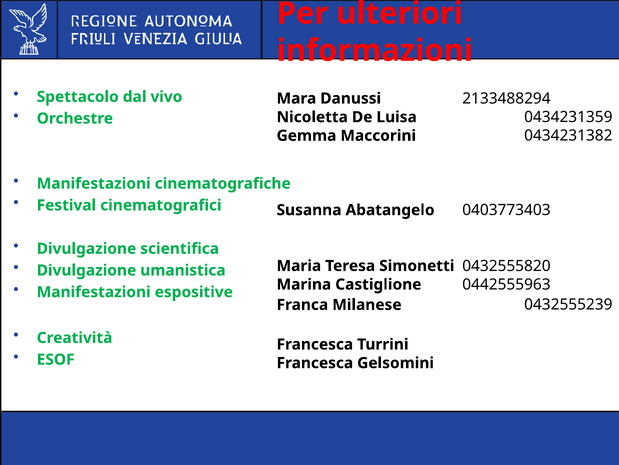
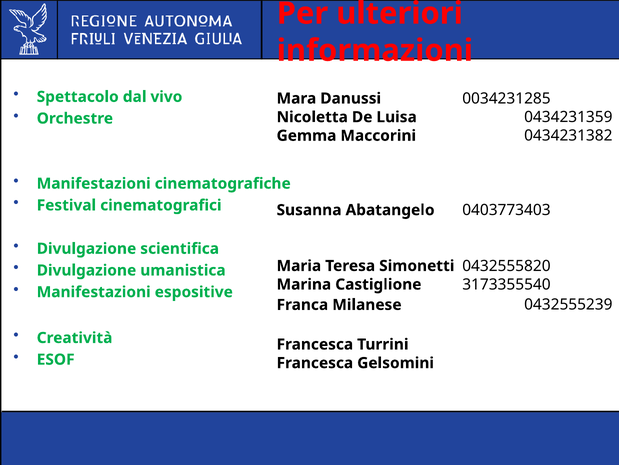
2133488294: 2133488294 -> 0034231285 (506, 98)
0442555963: 0442555963 -> 3173355540 (506, 284)
